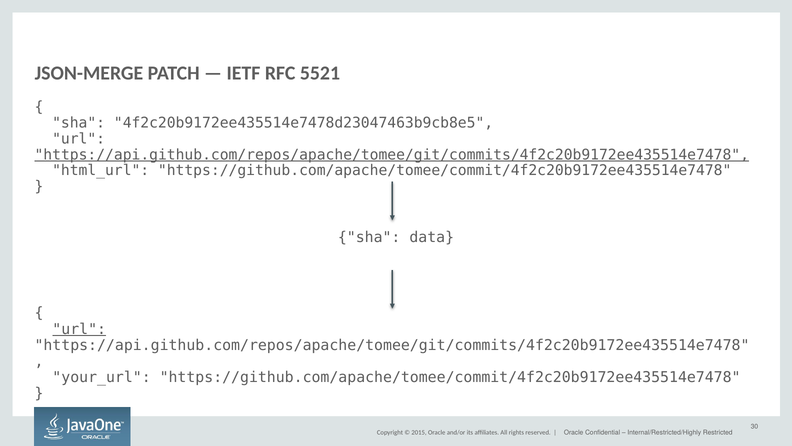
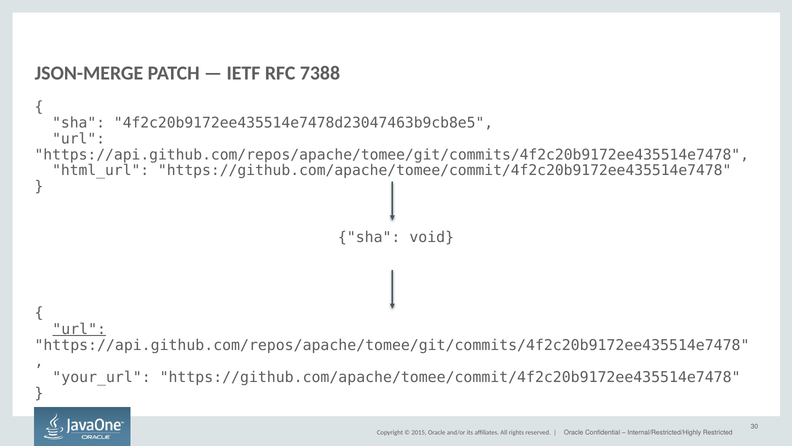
5521: 5521 -> 7388 (320, 73)
https://api.github.com/repos/apache/tomee/git/commits/4f2c20b9172ee435514e7478 underline: present -> none (392, 155)
data: data -> void (432, 237)
